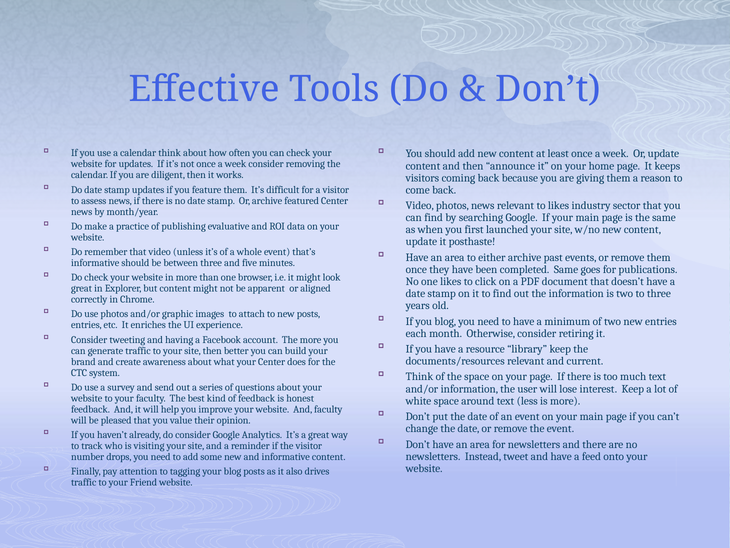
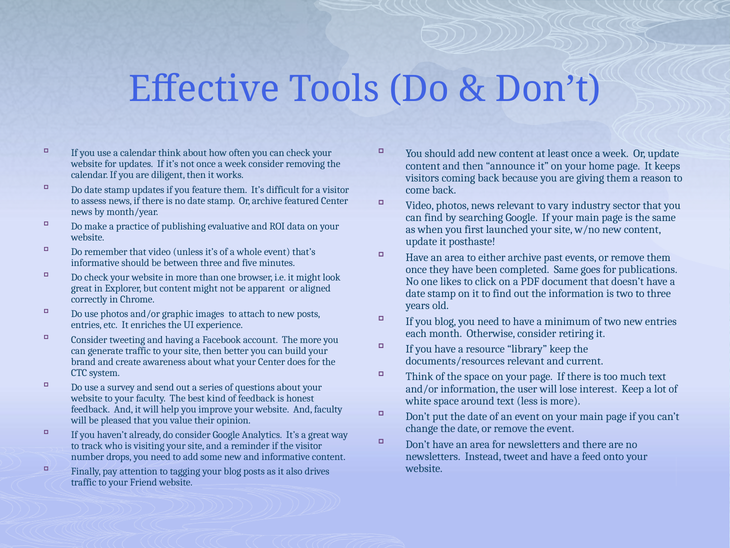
to likes: likes -> vary (558, 205)
